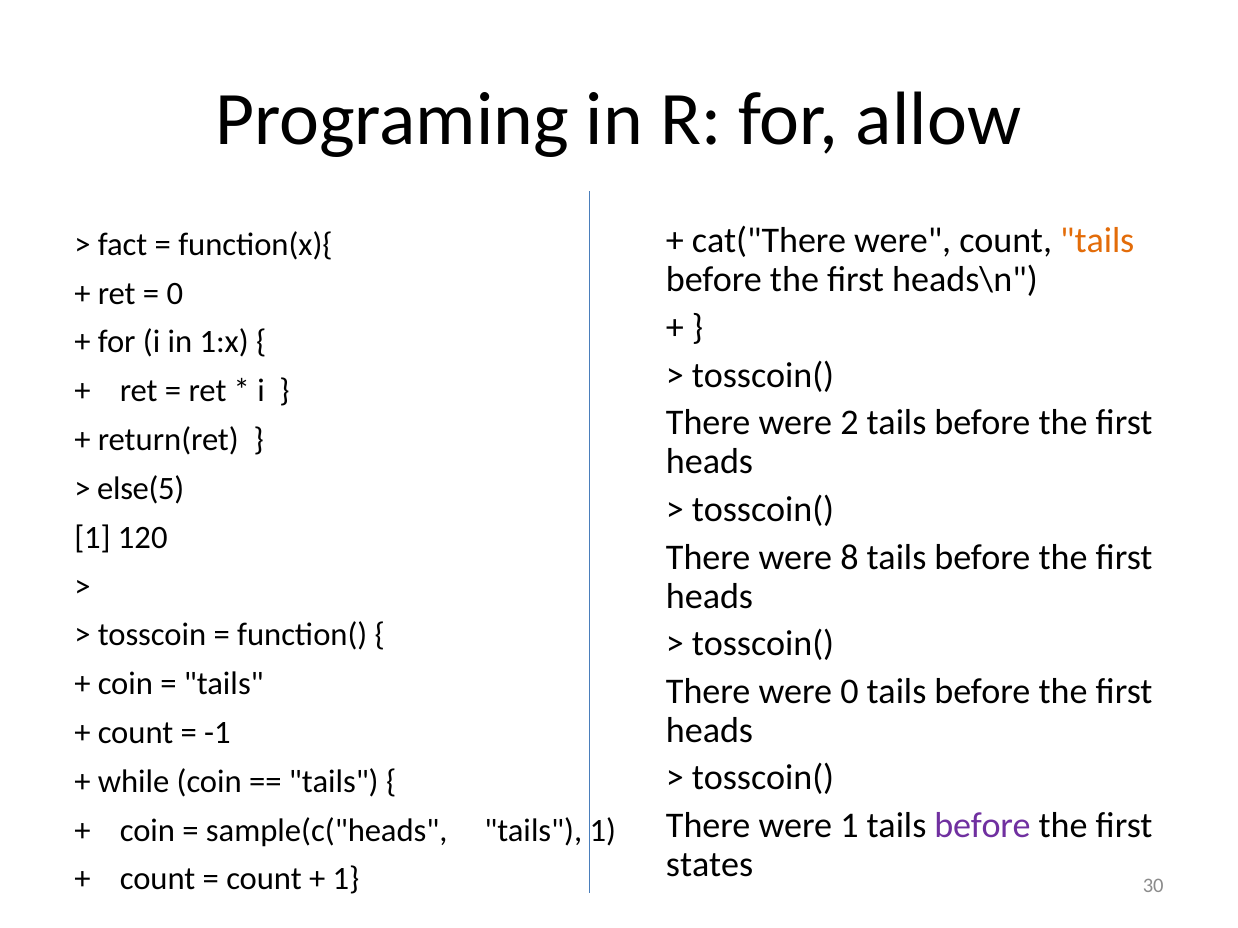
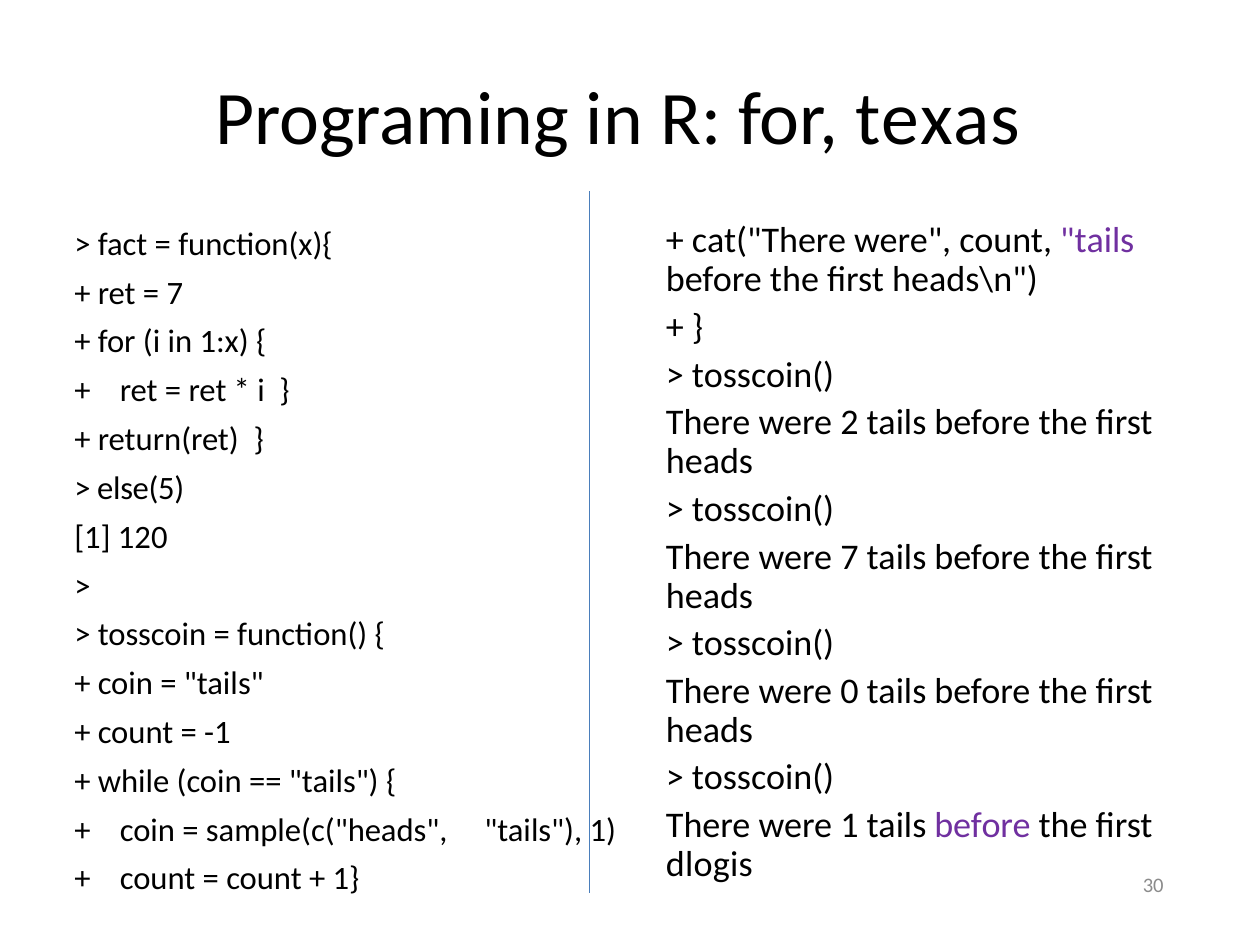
allow: allow -> texas (938, 120)
tails colour: orange -> purple (1097, 241)
0: 0 -> 7 (175, 294)
were 8: 8 -> 7 (849, 557)
states: states -> dlogis (709, 865)
